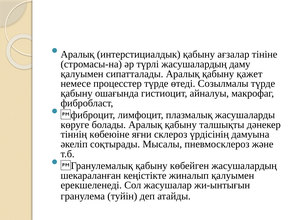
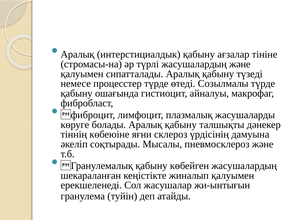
жасушалардың даму: даму -> және (240, 64)
қажет: қажет -> түзеді (250, 74)
